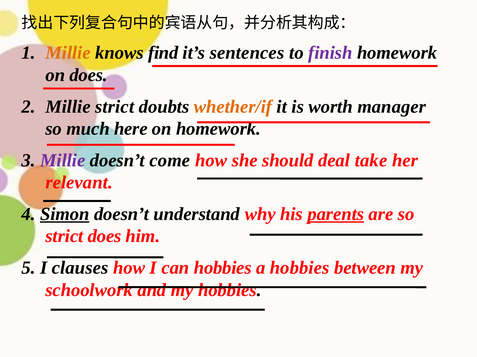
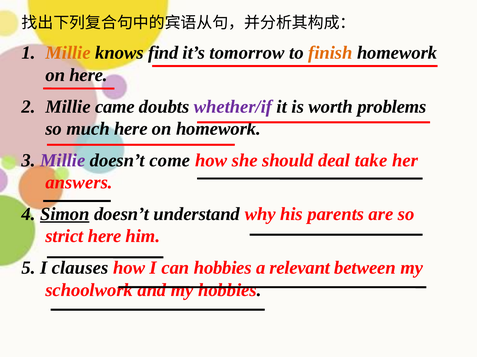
sentences: sentences -> tomorrow (247, 53)
finish colour: purple -> orange (330, 53)
on does: does -> here (88, 75)
Millie strict: strict -> came (115, 107)
whether/if colour: orange -> purple (233, 107)
manager: manager -> problems (392, 107)
relevant: relevant -> answers (79, 183)
parents underline: present -> none (336, 214)
strict does: does -> here (105, 237)
a hobbies: hobbies -> relevant (300, 268)
